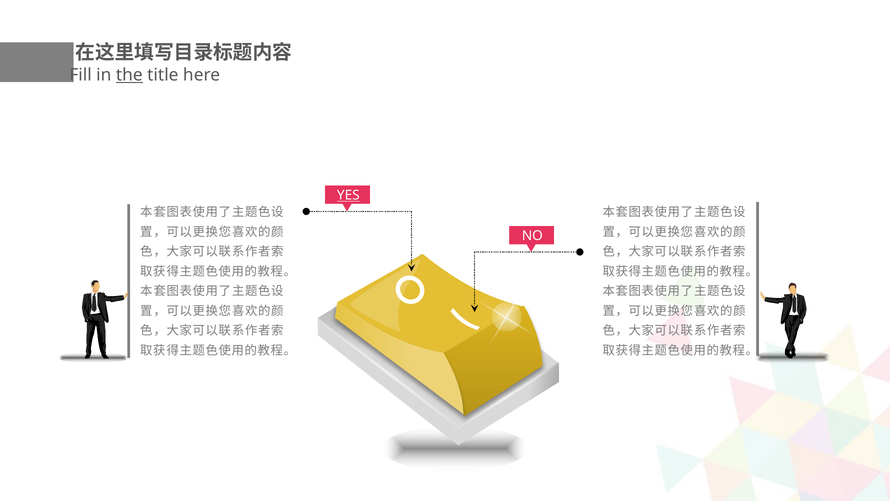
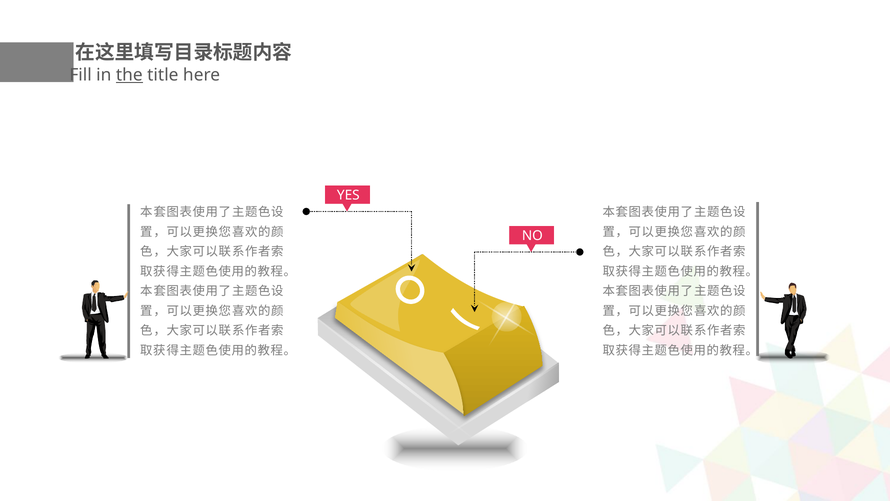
YES underline: present -> none (348, 195)
